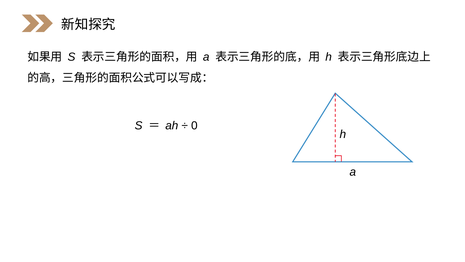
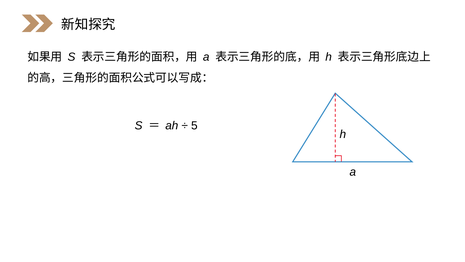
0: 0 -> 5 (194, 125)
